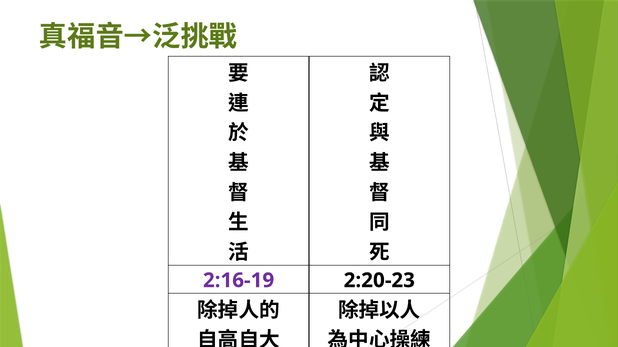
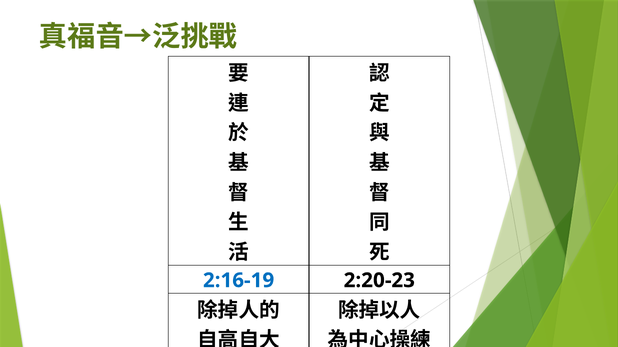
2:16-19 colour: purple -> blue (239, 281)
